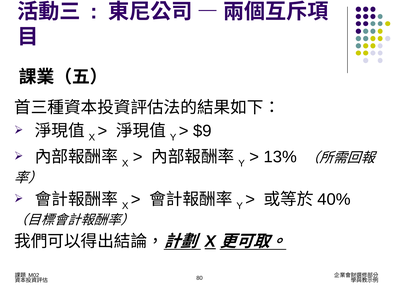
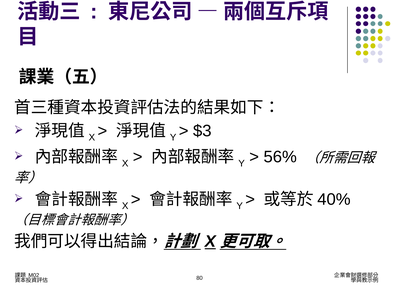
$9: $9 -> $3 (202, 131)
13%: 13% -> 56% (280, 157)
